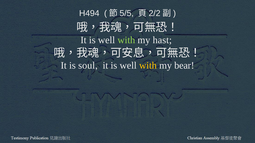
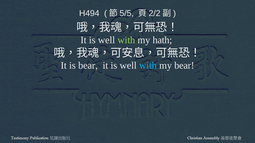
hast: hast -> hath (162, 40)
is soul: soul -> bear (88, 66)
with colour: yellow -> light blue (148, 66)
